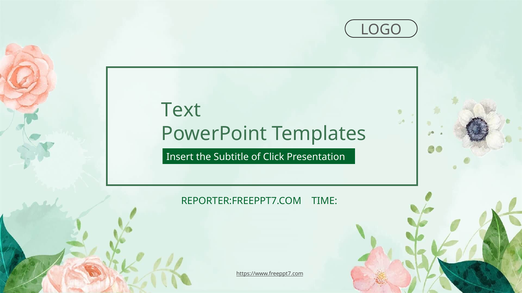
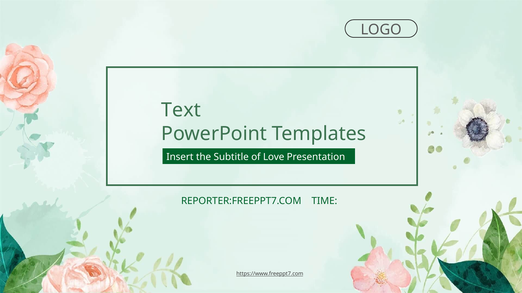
Click: Click -> Love (274, 157)
